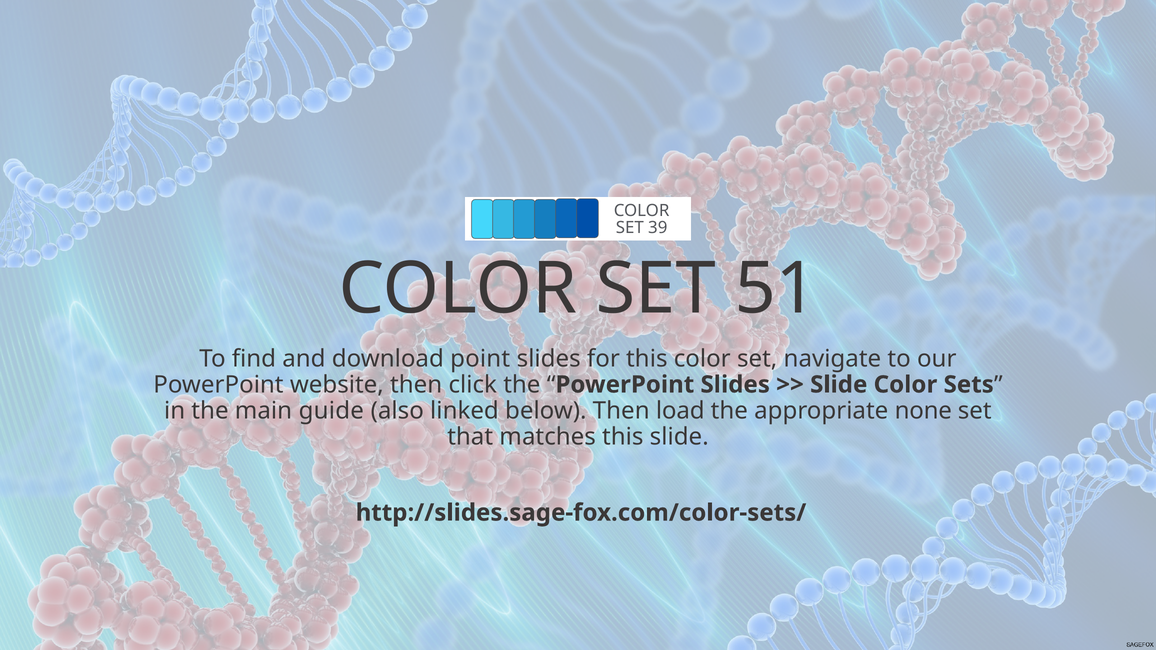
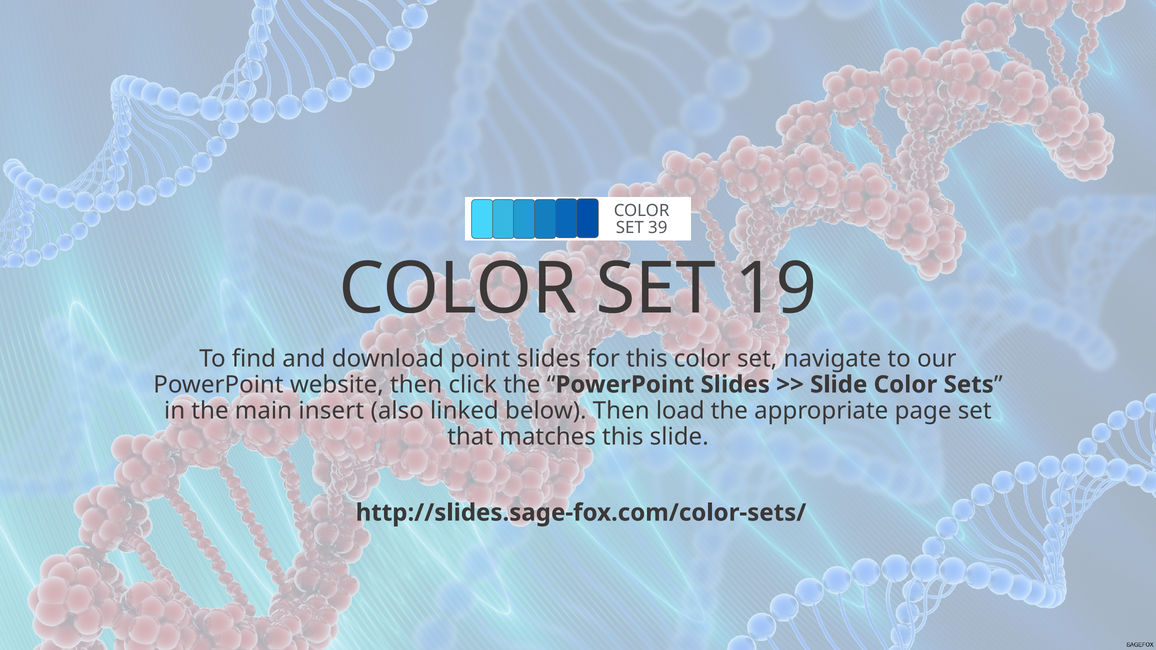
51: 51 -> 19 (776, 289)
guide: guide -> insert (331, 411)
none: none -> page (923, 411)
